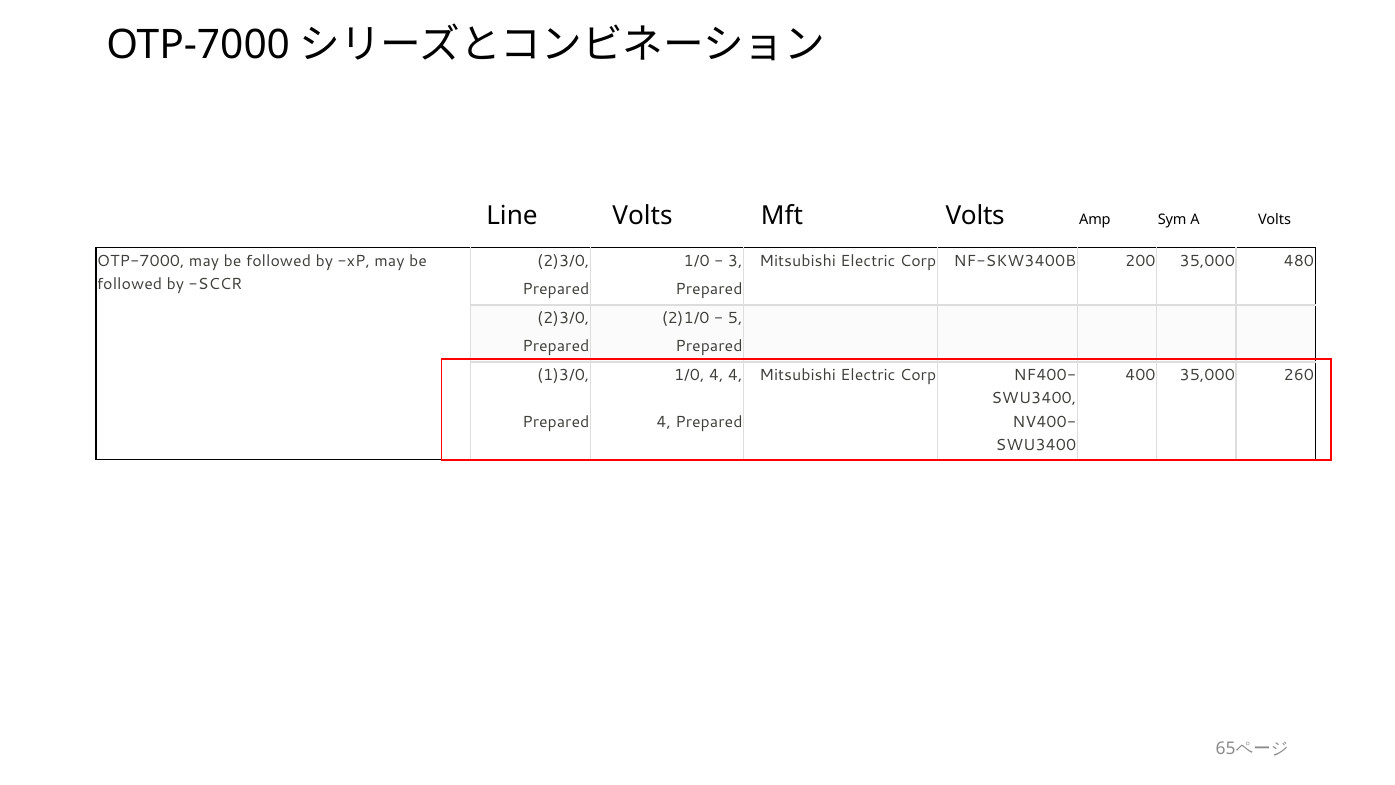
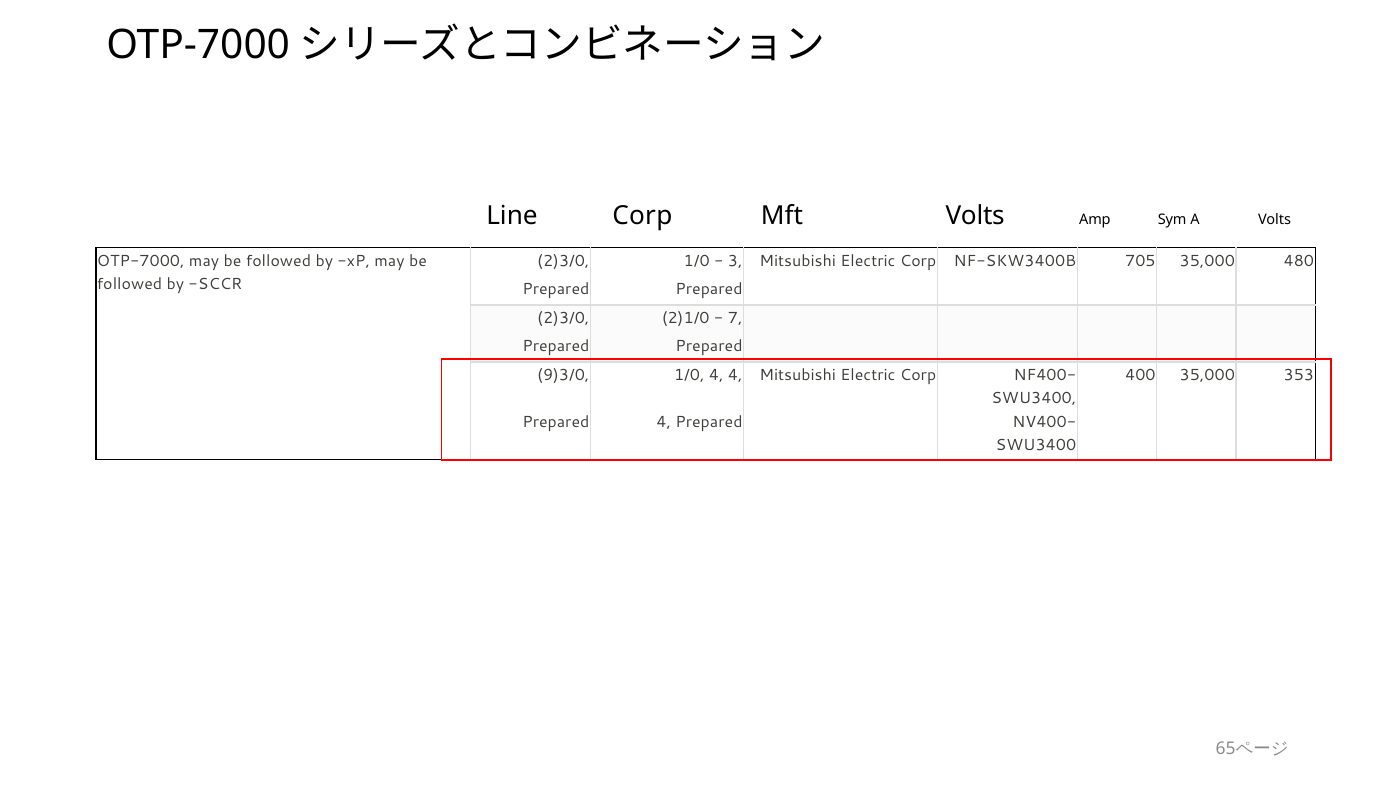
Line Volts: Volts -> Corp (642, 215)
200: 200 -> 705 (1140, 261)
5: 5 -> 7 (735, 318)
1)3/0: 1)3/0 -> 9)3/0 (563, 375)
260: 260 -> 353 (1299, 375)
